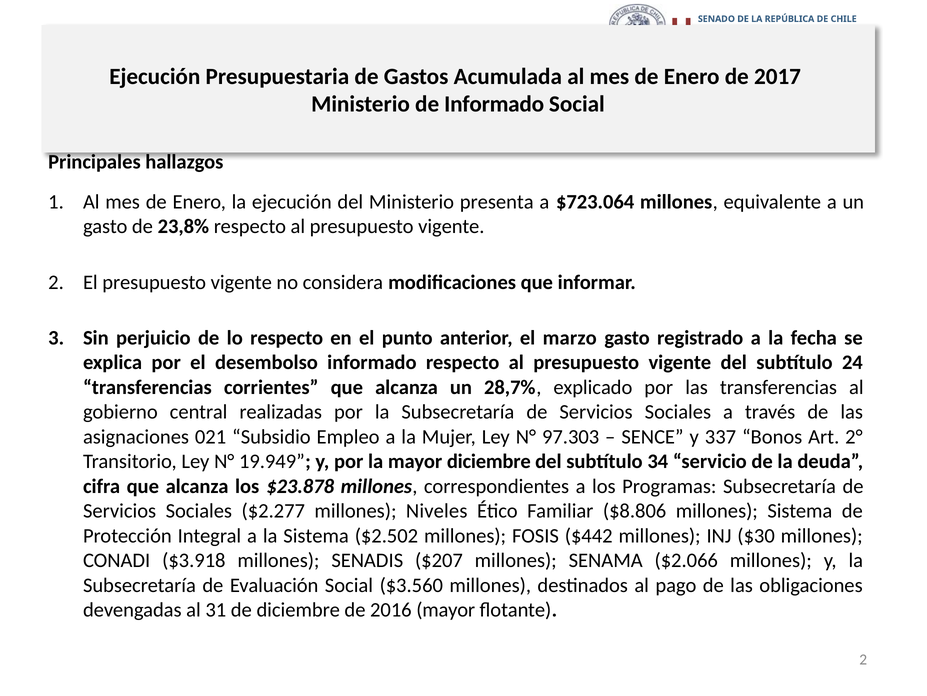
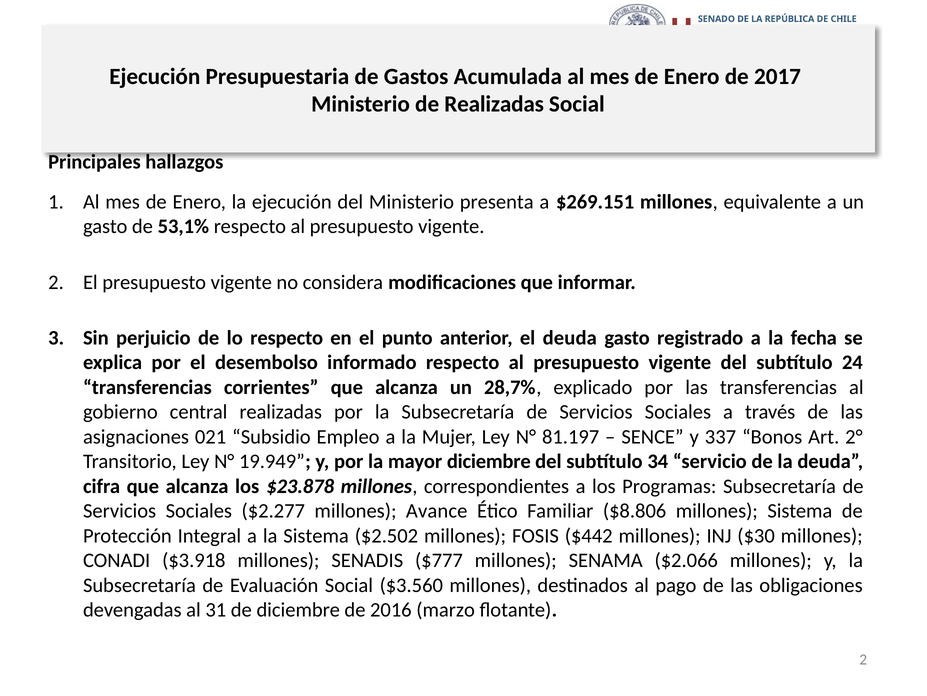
de Informado: Informado -> Realizadas (494, 104)
$723.064: $723.064 -> $269.151 (595, 202)
23,8%: 23,8% -> 53,1% (183, 226)
el marzo: marzo -> deuda (570, 338)
97.303: 97.303 -> 81.197 (571, 436)
Niveles: Niveles -> Avance (437, 511)
$207: $207 -> $777 (439, 560)
2016 mayor: mayor -> marzo (446, 609)
